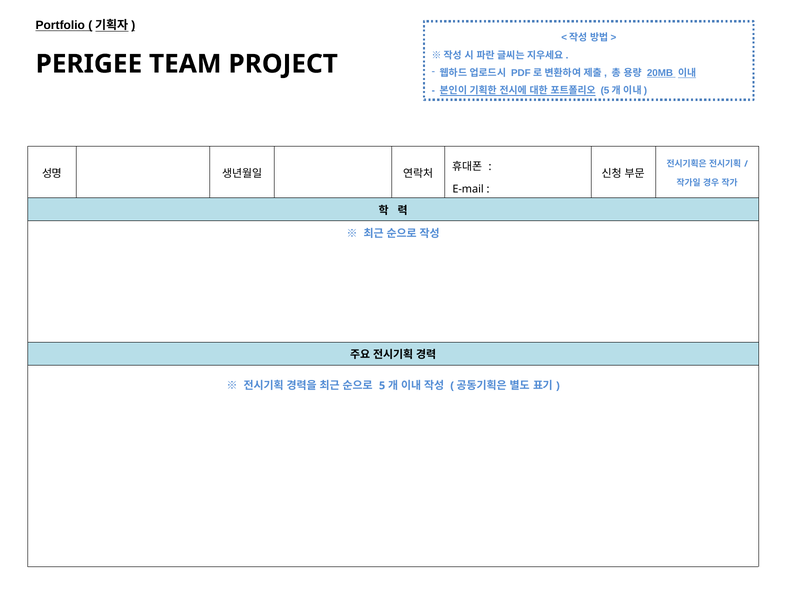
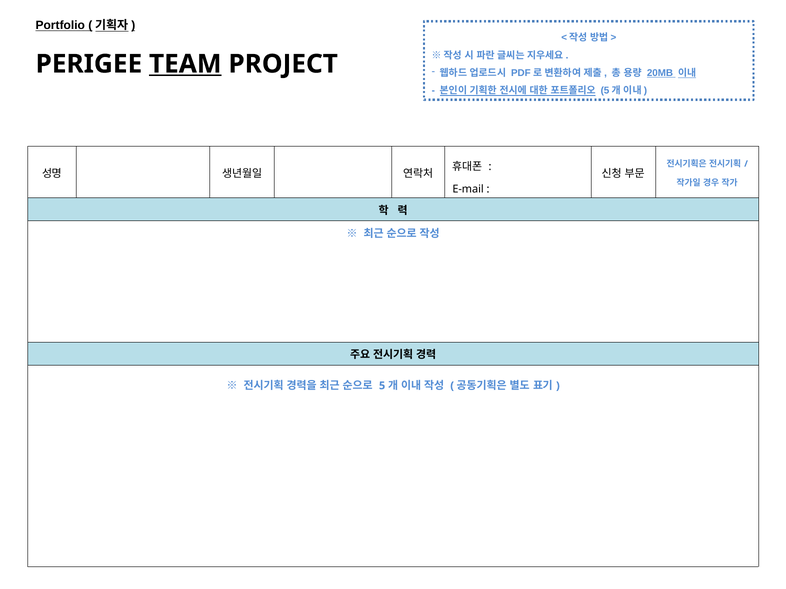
TEAM underline: none -> present (185, 64)
